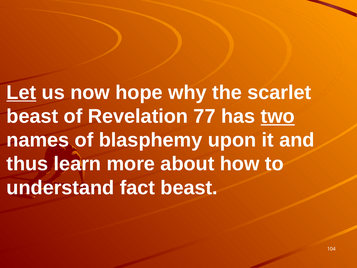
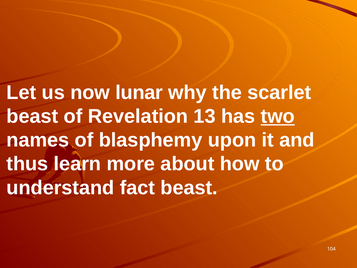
Let underline: present -> none (21, 92)
hope: hope -> lunar (139, 92)
77: 77 -> 13 (205, 116)
